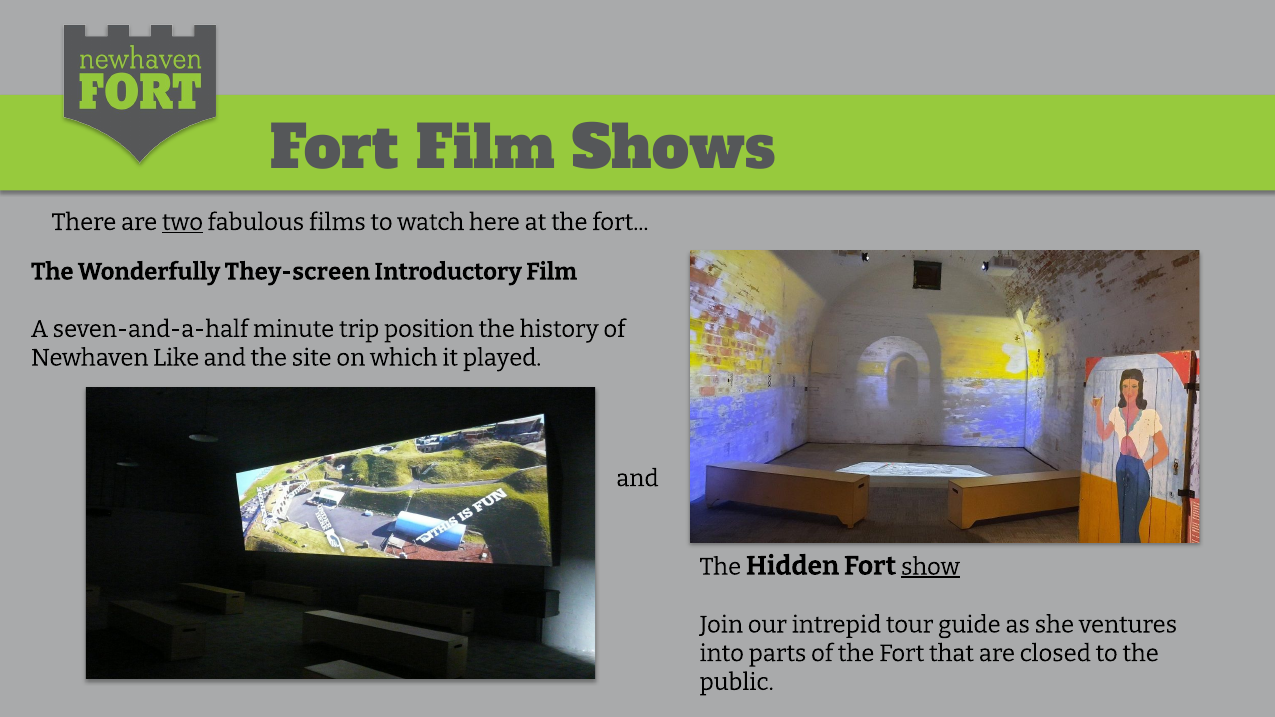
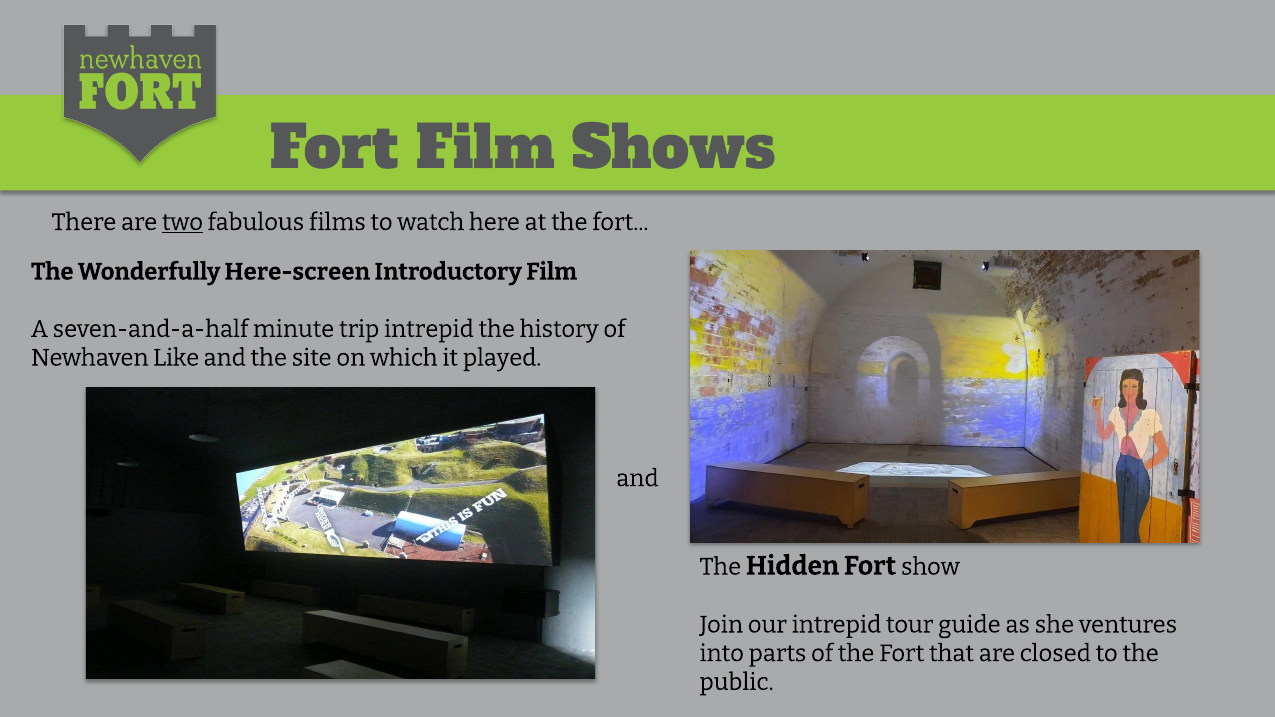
They-screen: They-screen -> Here-screen (297, 272)
trip position: position -> intrepid (429, 329)
show underline: present -> none (930, 567)
